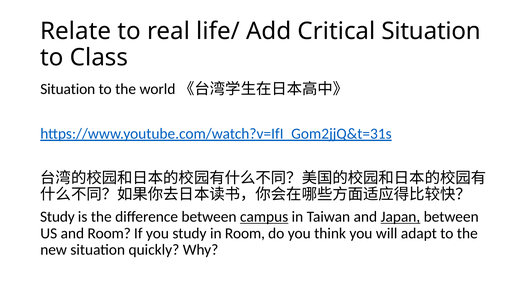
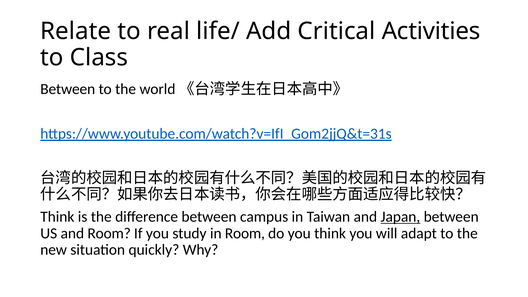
Critical Situation: Situation -> Activities (431, 31)
Situation: Situation -> Between (68, 89)
Study: Study -> Think (57, 217)
campus underline: present -> none (264, 217)
